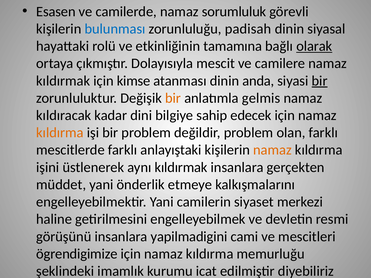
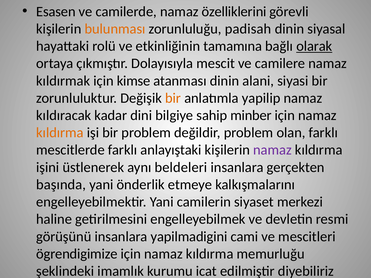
sorumluluk: sorumluluk -> özelliklerini (234, 12)
bulunması colour: blue -> orange (115, 29)
anda: anda -> alani (258, 81)
bir underline: present -> none (320, 81)
gelmis: gelmis -> yapilip (261, 98)
edecek: edecek -> minber (251, 115)
namaz colour: orange -> purple (272, 150)
aynı kıldırmak: kıldırmak -> beldeleri (181, 167)
müddet: müddet -> başında (61, 185)
